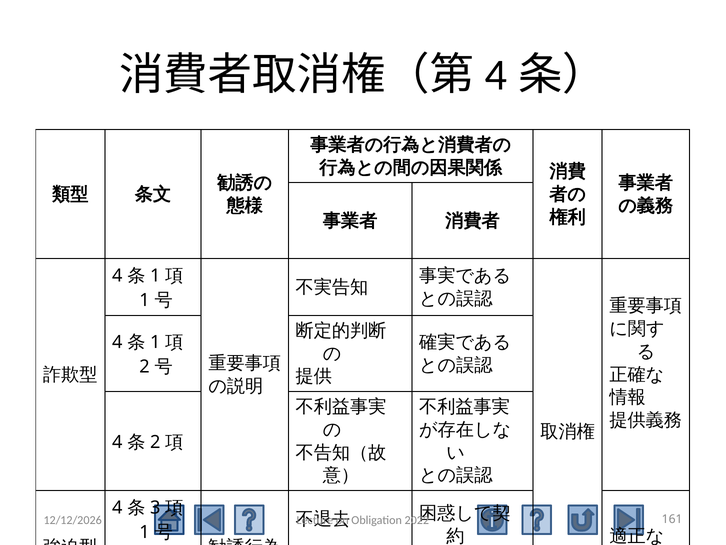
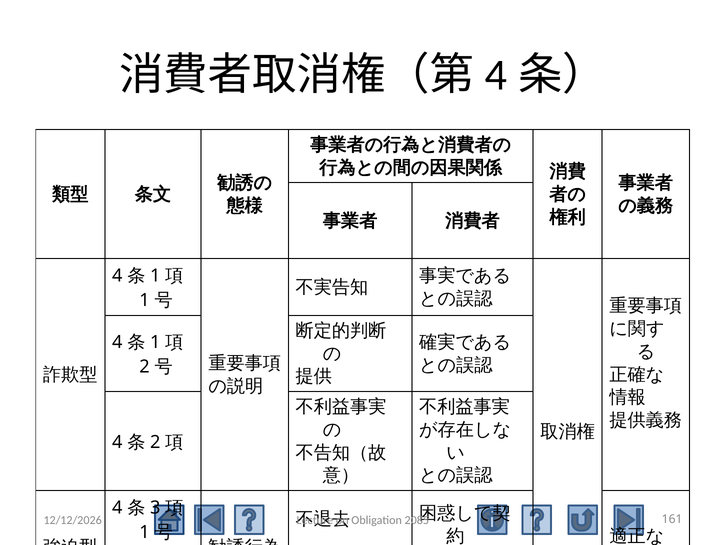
2022: 2022 -> 2085 (417, 520)
